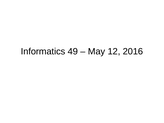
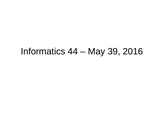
49: 49 -> 44 (73, 51)
12: 12 -> 39 (114, 51)
